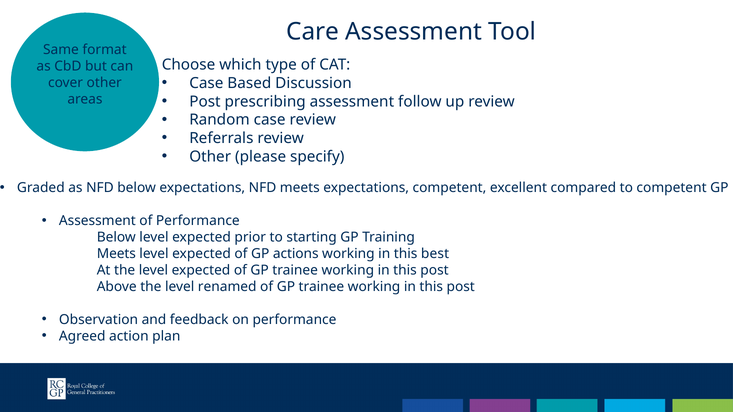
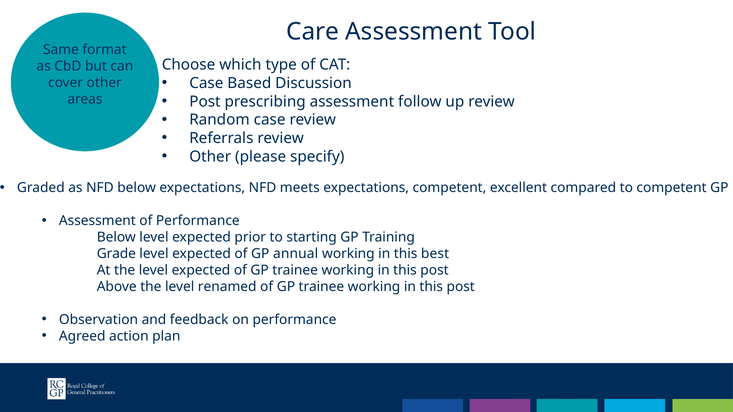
Meets: Meets -> Grade (116, 254)
actions: actions -> annual (296, 254)
